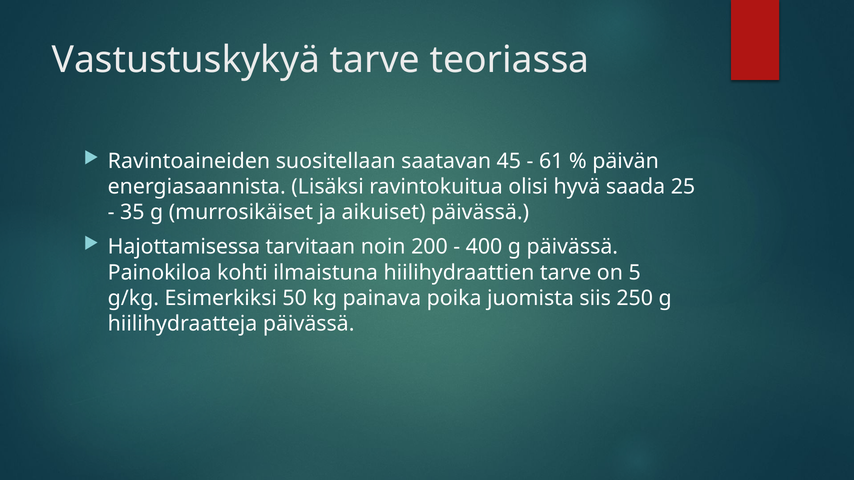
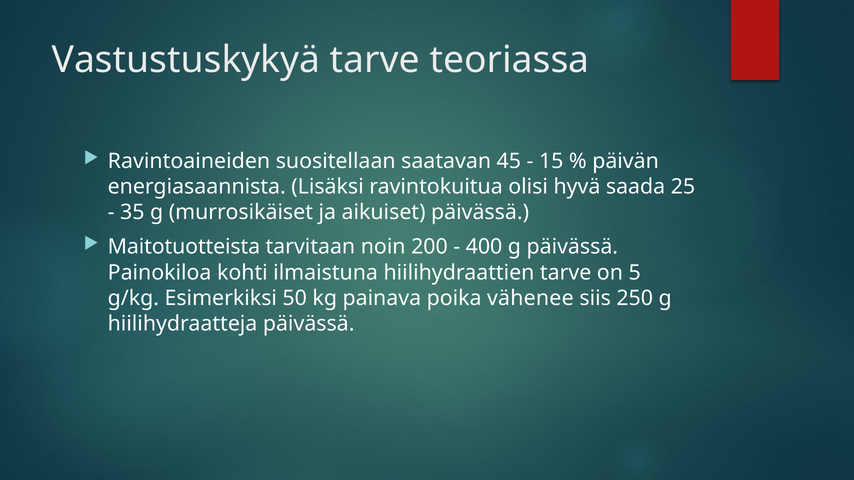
61: 61 -> 15 (551, 161)
Hajottamisessa: Hajottamisessa -> Maitotuotteista (184, 247)
juomista: juomista -> vähenee (530, 298)
